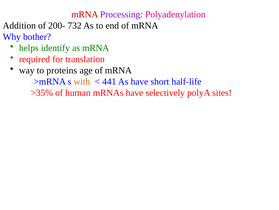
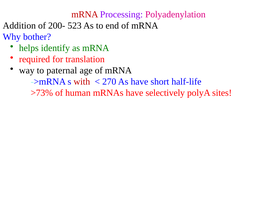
732: 732 -> 523 (75, 26)
proteins: proteins -> paternal (62, 70)
with colour: orange -> red (82, 81)
441: 441 -> 270 (109, 81)
>35%: >35% -> >73% (42, 93)
